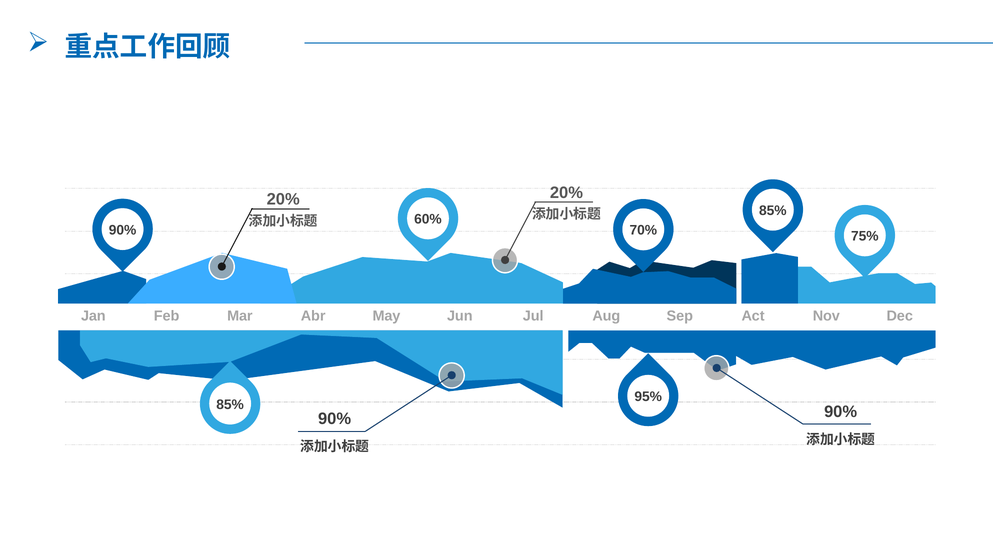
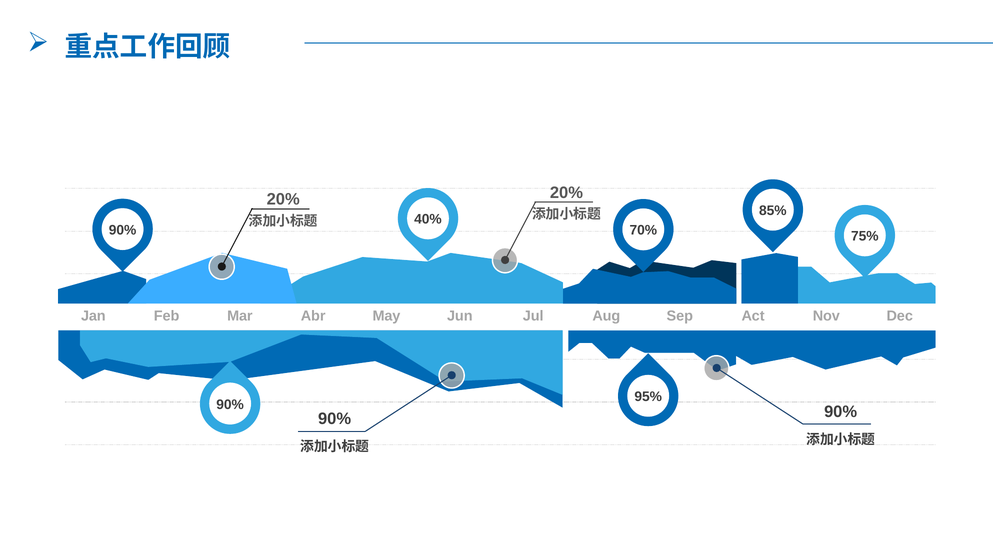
60%: 60% -> 40% (428, 219)
85%: 85% -> 90% (230, 404)
